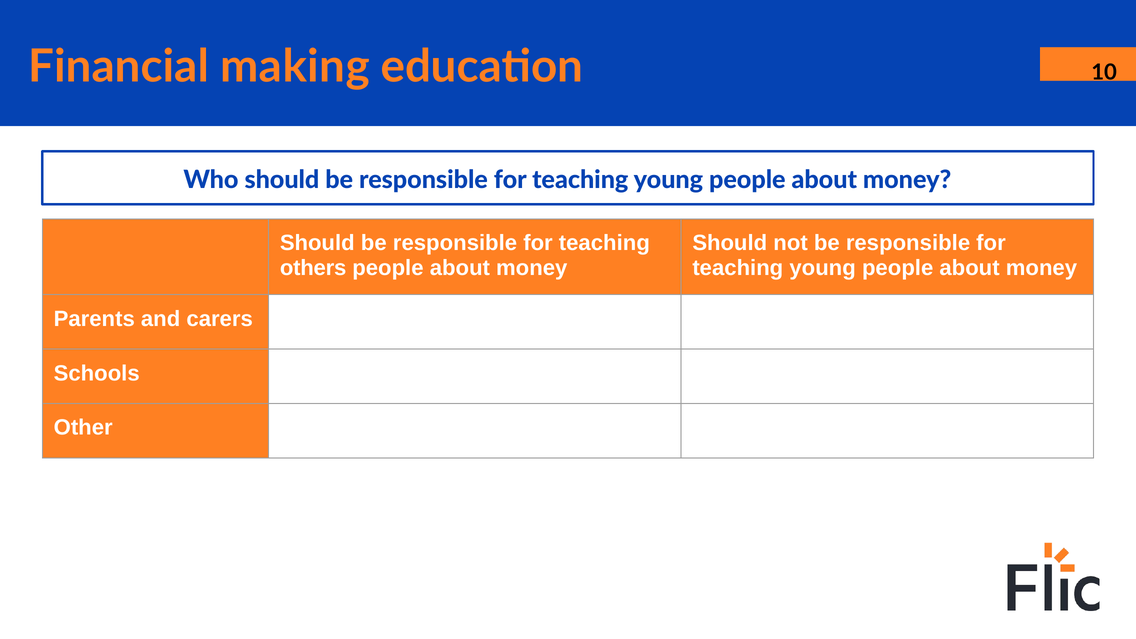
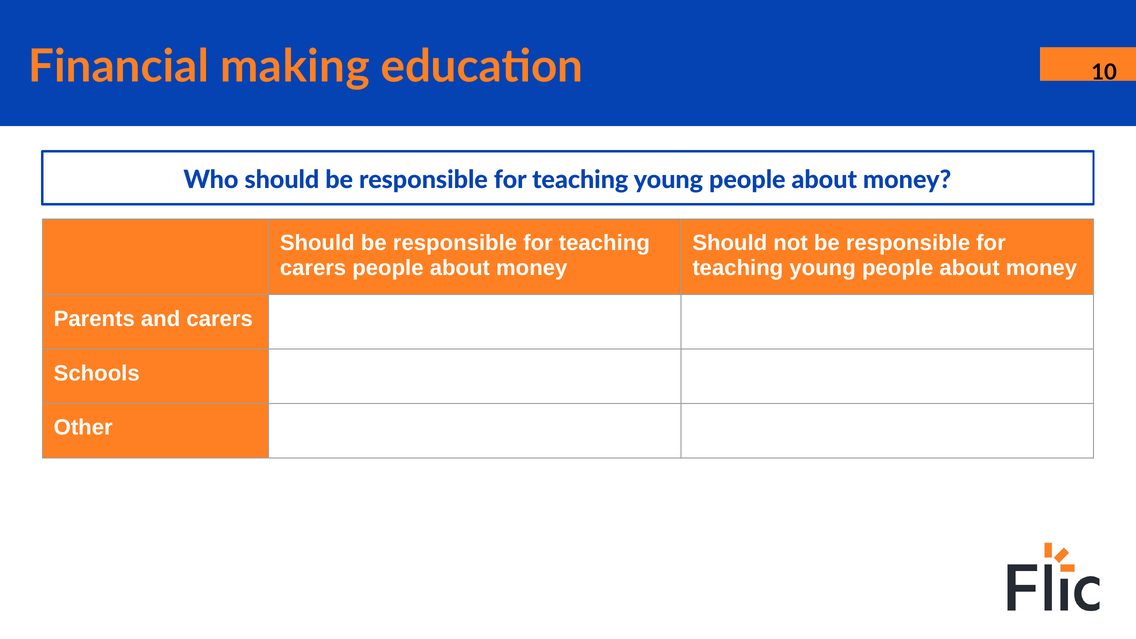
others: others -> carers (313, 268)
